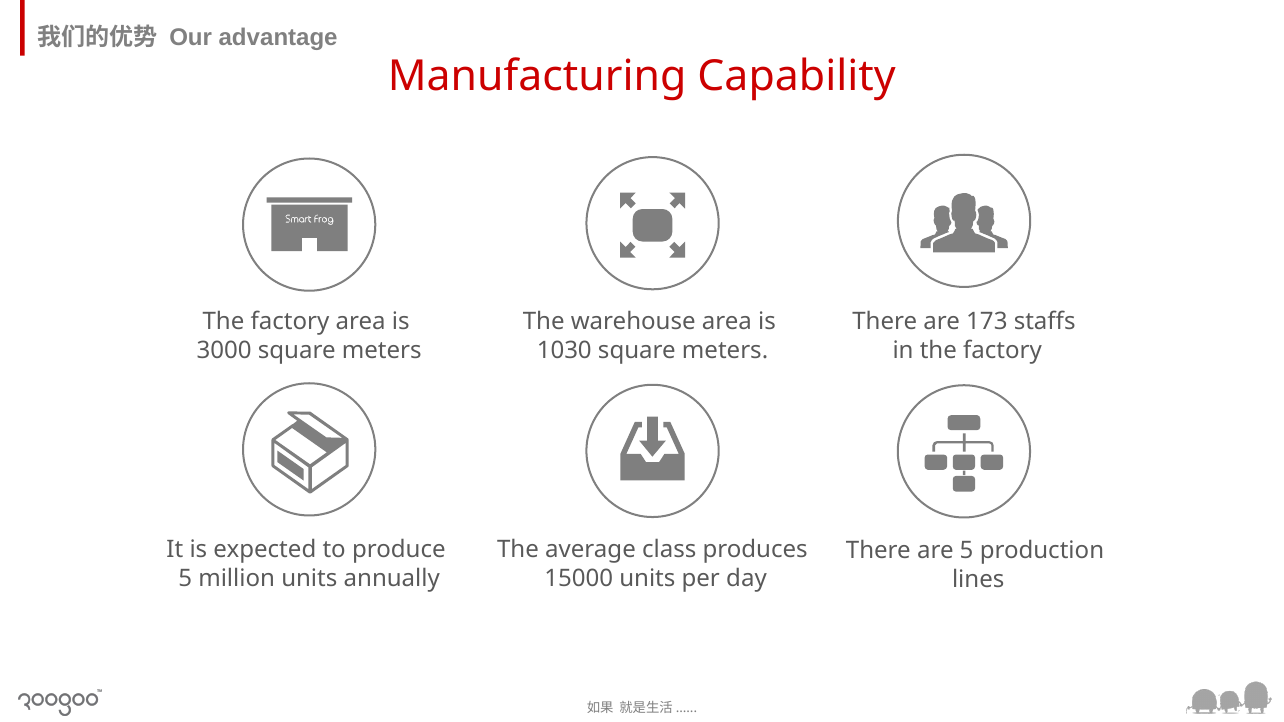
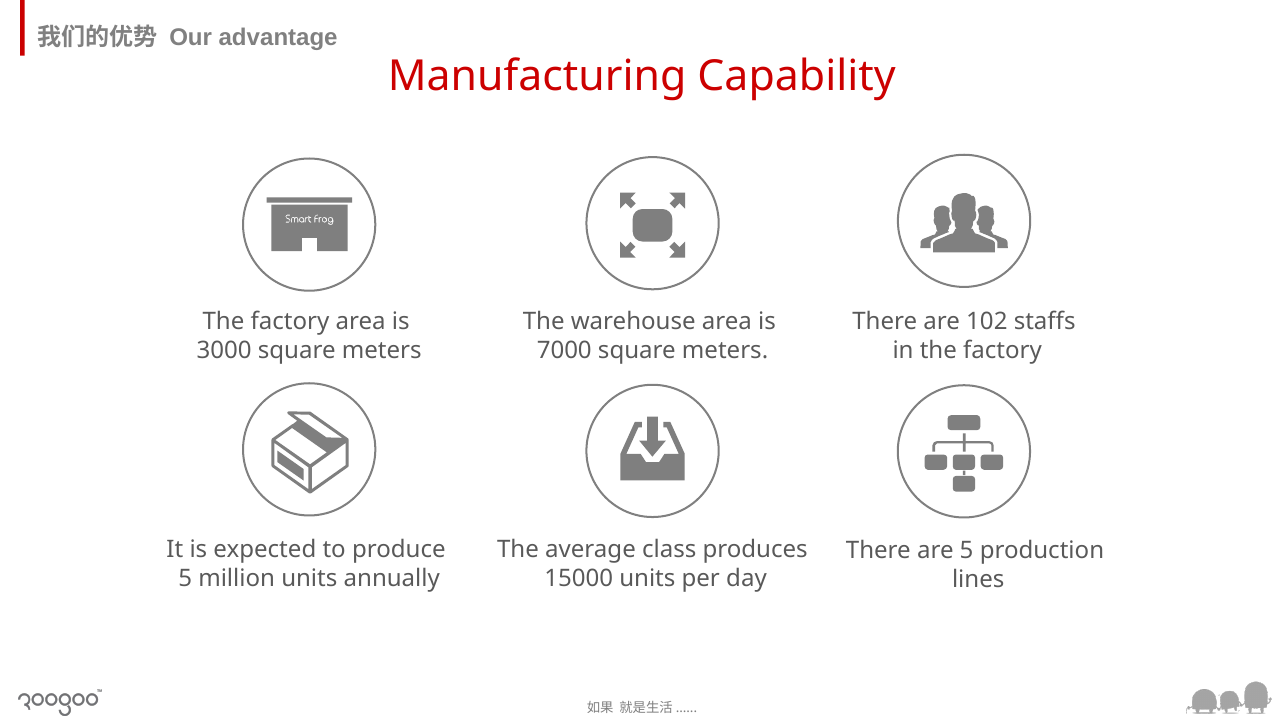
173: 173 -> 102 (987, 321)
1030: 1030 -> 7000 (564, 351)
